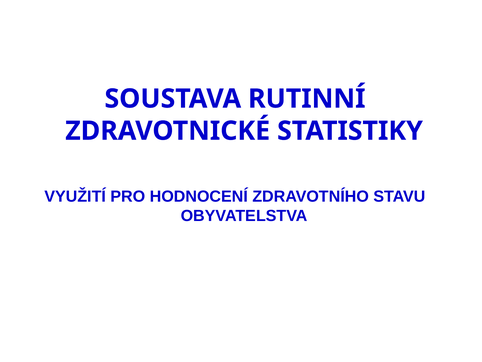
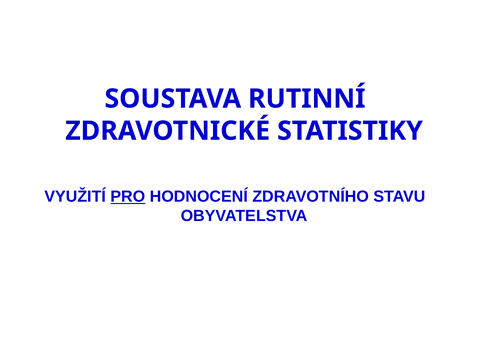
PRO underline: none -> present (128, 196)
